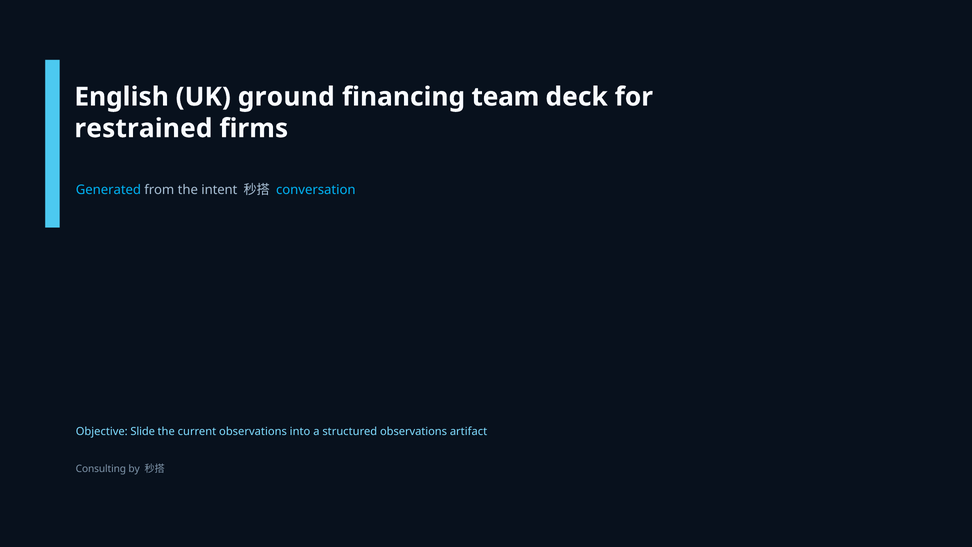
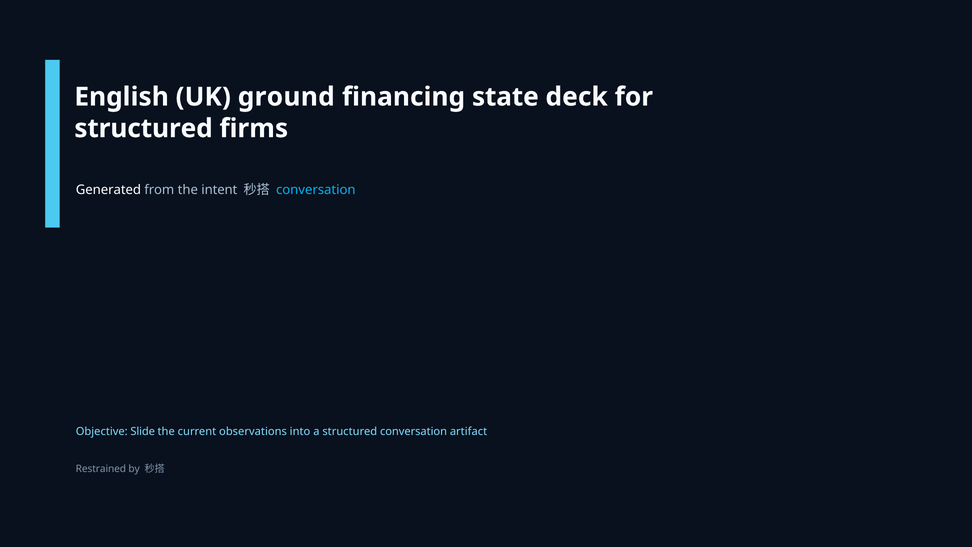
team: team -> state (505, 97)
restrained: restrained -> structured (144, 128)
Generated colour: light blue -> white (108, 190)
structured observations: observations -> conversation (414, 432)
Consulting: Consulting -> Restrained (101, 469)
